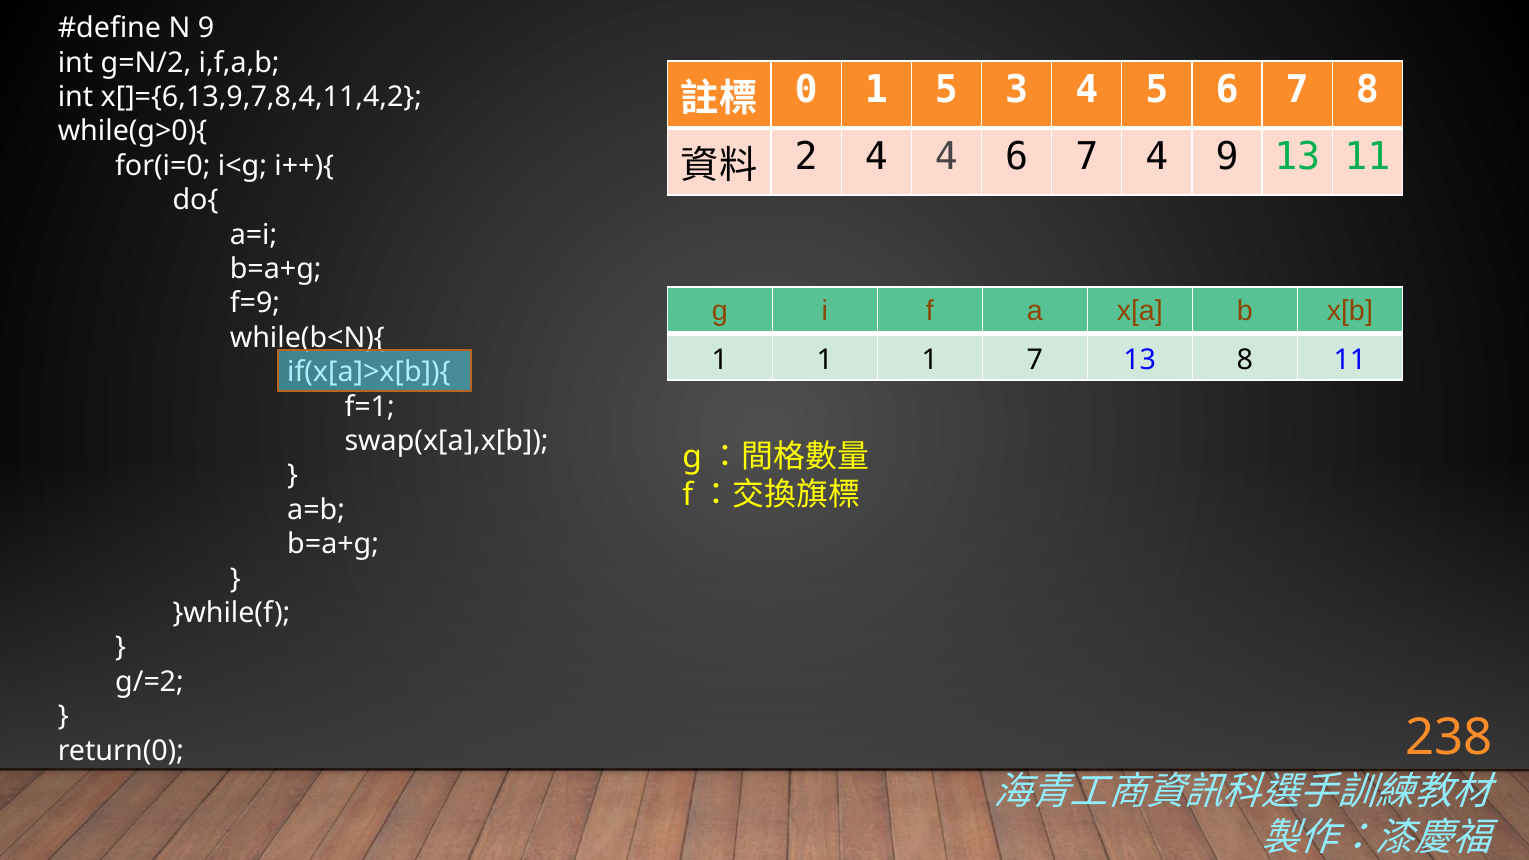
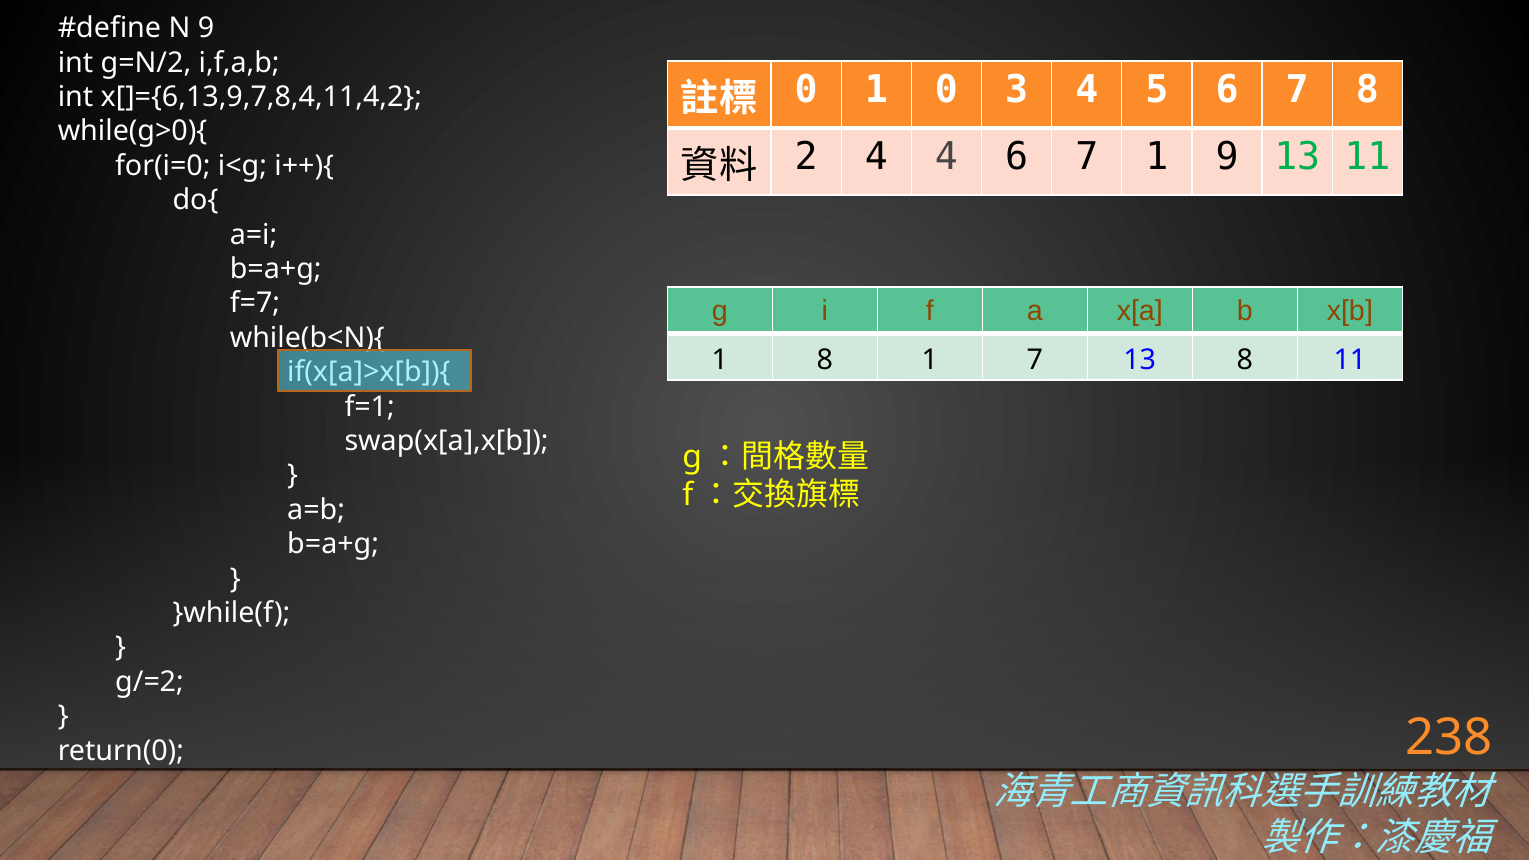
1 5: 5 -> 0 (946, 90)
7 4: 4 -> 1 (1157, 157)
f=9: f=9 -> f=7 (255, 303)
1: 1 -> 8 (825, 360)
